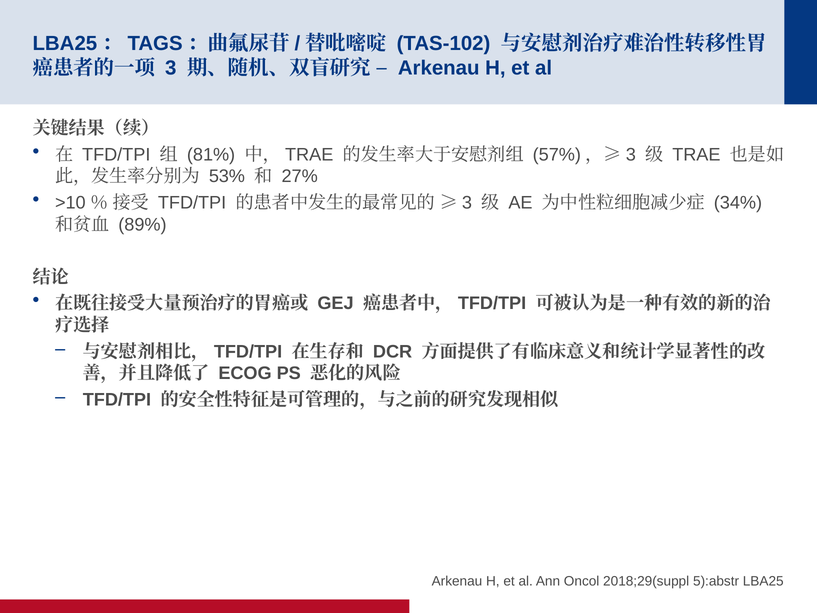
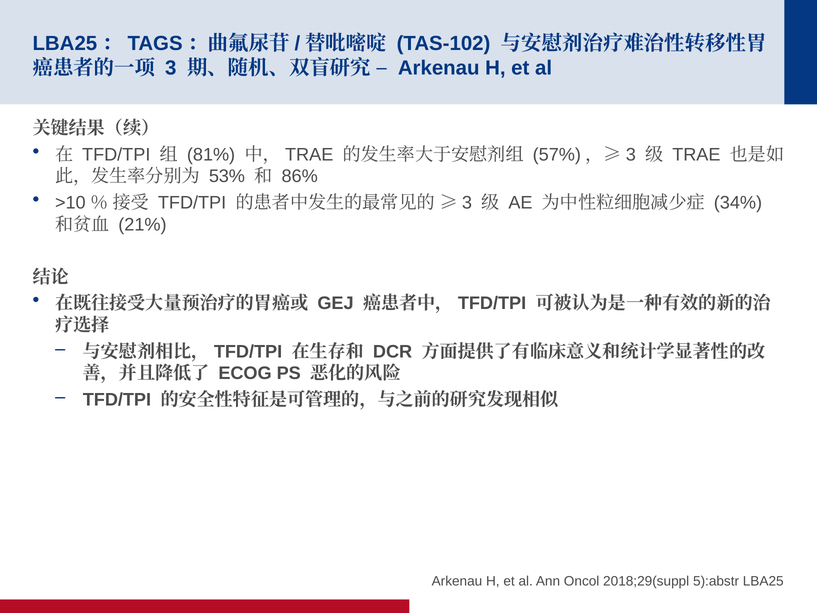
27%: 27% -> 86% (300, 176)
89%: 89% -> 21% (142, 224)
